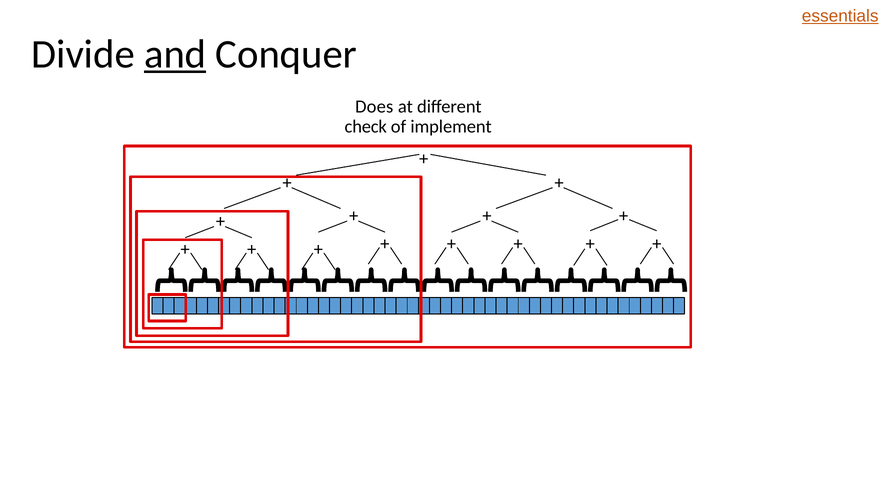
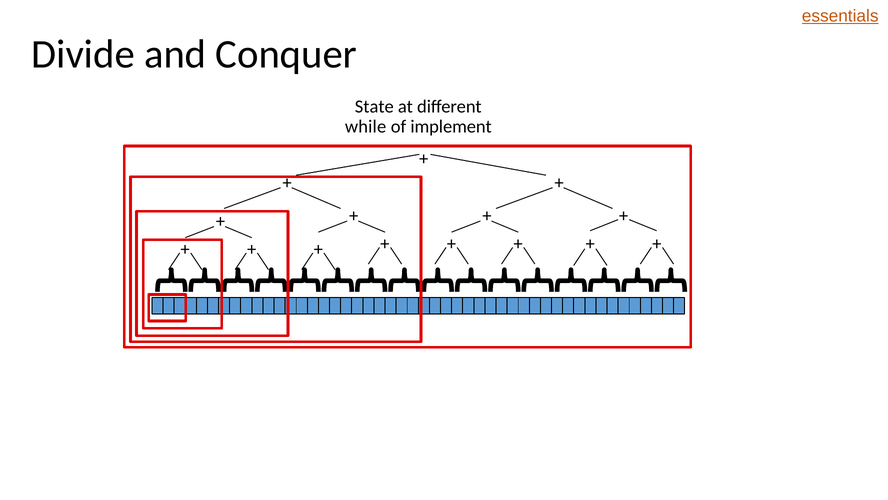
and underline: present -> none (175, 54)
Does: Does -> State (374, 106)
check: check -> while (366, 126)
